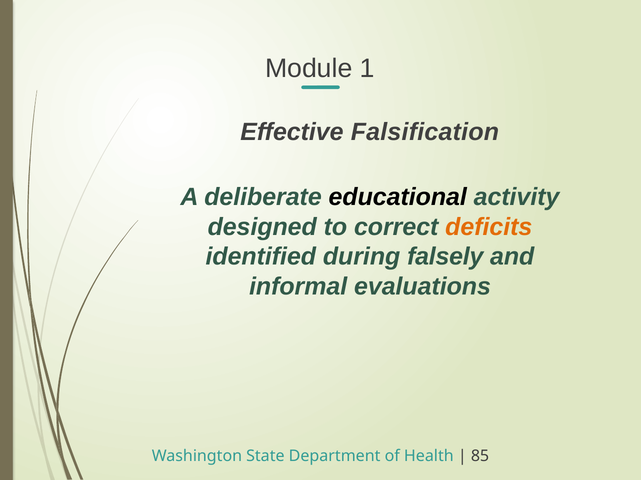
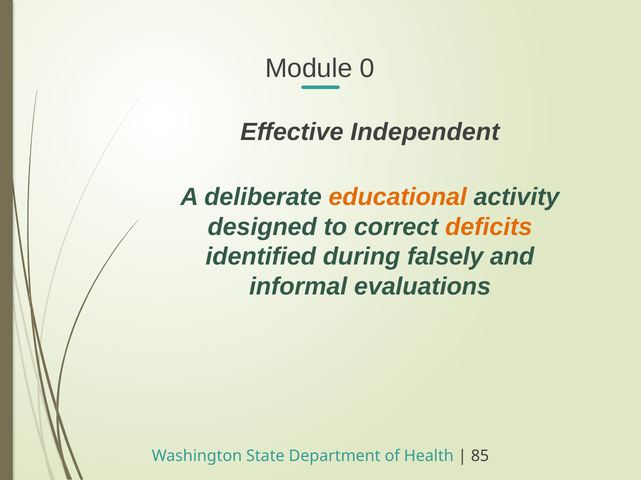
1: 1 -> 0 (367, 68)
Falsification: Falsification -> Independent (425, 132)
educational colour: black -> orange (398, 197)
